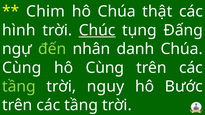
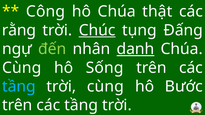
Chim: Chim -> Công (46, 12)
hình: hình -> rằng (19, 30)
danh underline: none -> present (135, 49)
hô Cùng: Cùng -> Sống (105, 68)
tầng colour: light green -> light blue (19, 87)
trời nguy: nguy -> cùng (105, 87)
